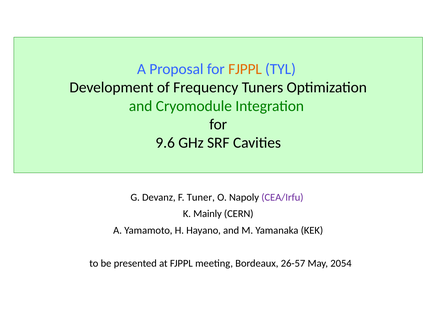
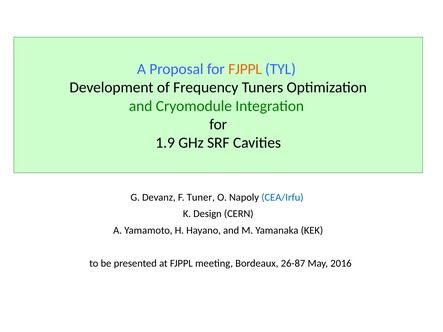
9.6: 9.6 -> 1.9 (165, 143)
CEA/Irfu colour: purple -> blue (282, 198)
Mainly: Mainly -> Design (207, 214)
26-57: 26-57 -> 26-87 (293, 263)
2054: 2054 -> 2016 (341, 263)
